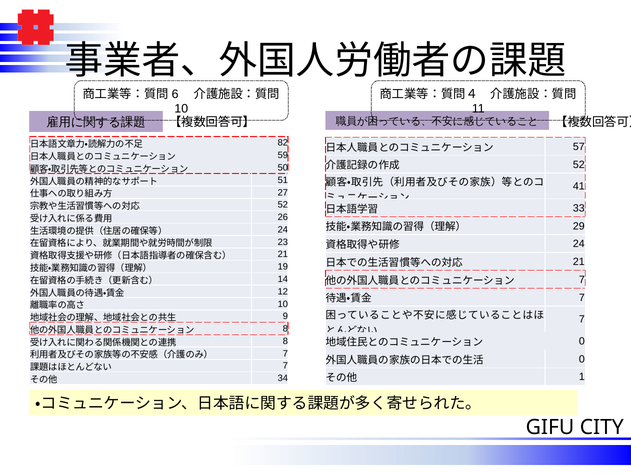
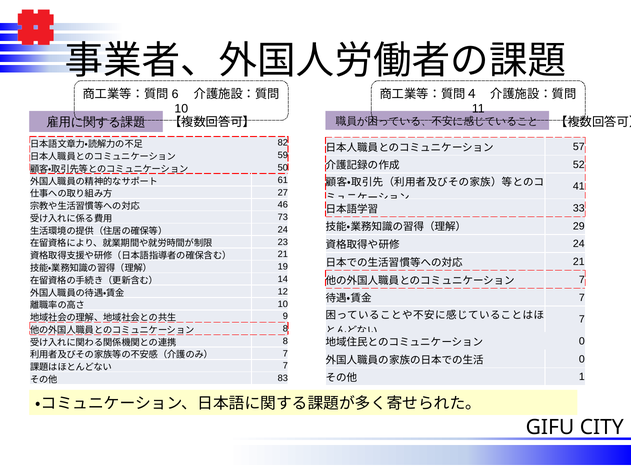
51: 51 -> 61 (283, 180)
52: 52 -> 46 (283, 205)
26: 26 -> 73 (283, 217)
34: 34 -> 83 (283, 379)
